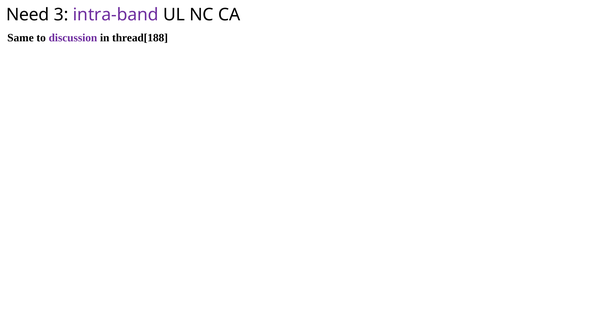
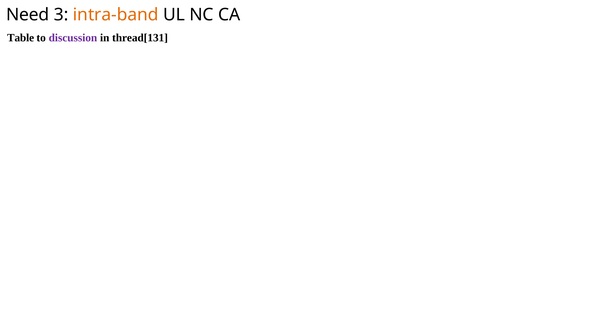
intra-band colour: purple -> orange (116, 15)
Same: Same -> Table (21, 38)
thread[188: thread[188 -> thread[131 (140, 38)
